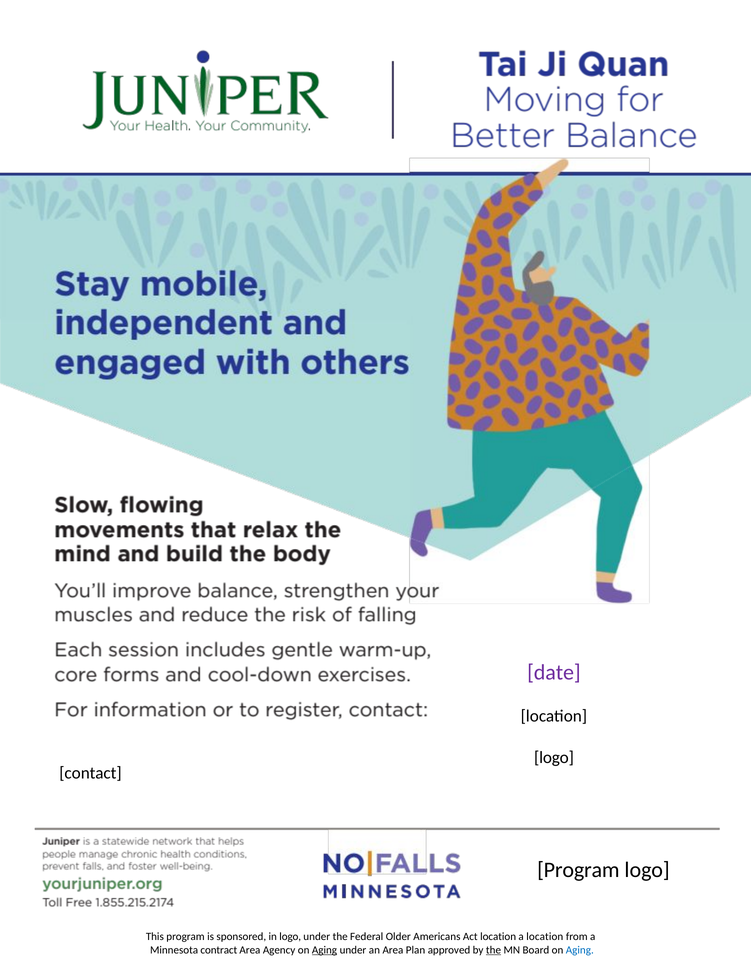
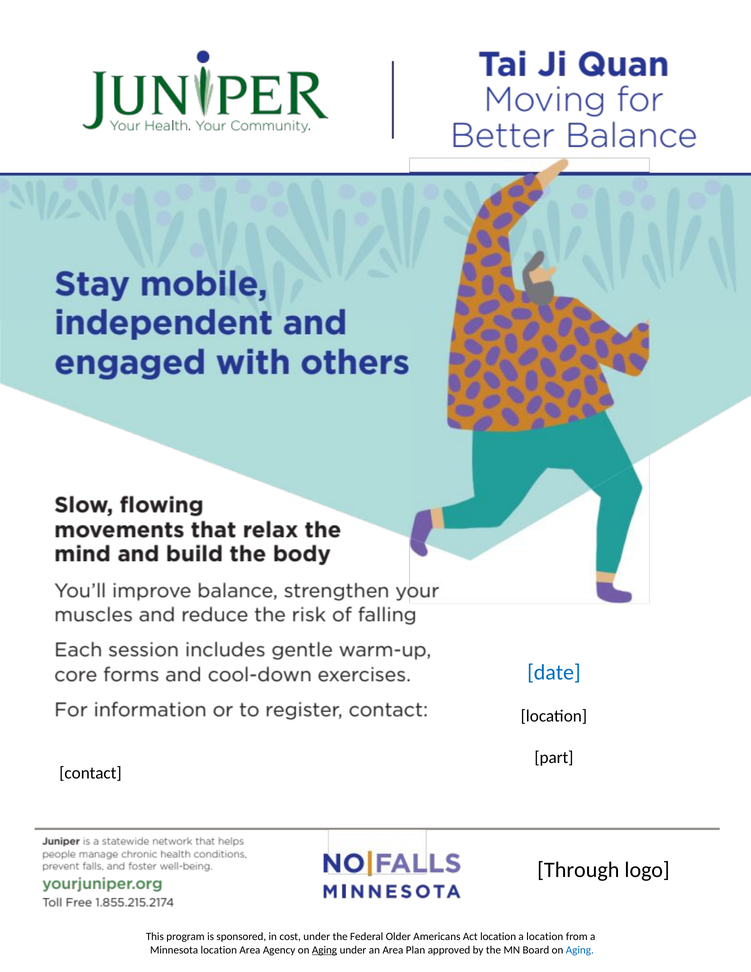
date colour: purple -> blue (554, 672)
logo: logo -> part (554, 757)
Program: Program -> Through (578, 870)
in logo: logo -> cost (290, 936)
Minnesota contract: contract -> location (219, 950)
the underline: present -> none (494, 950)
